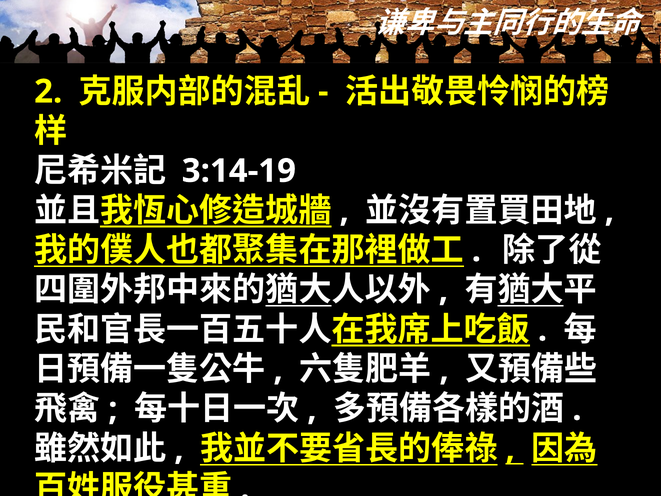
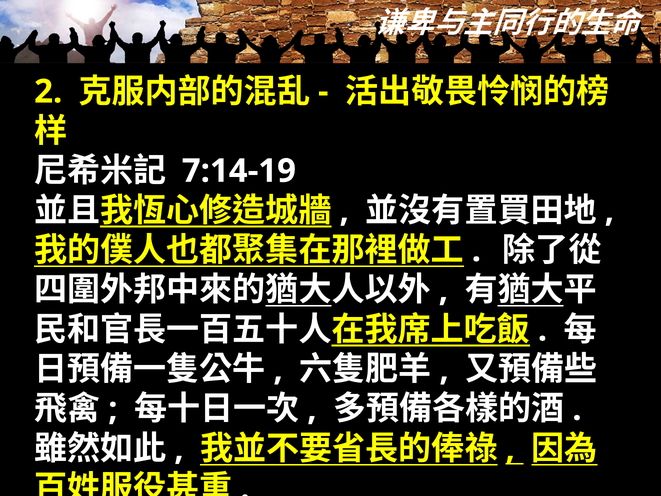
3:14-19: 3:14-19 -> 7:14-19 (239, 171)
